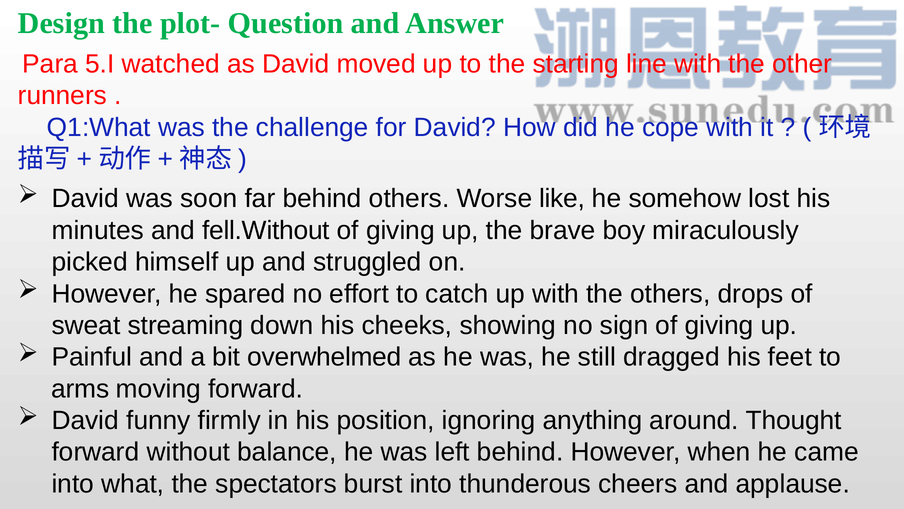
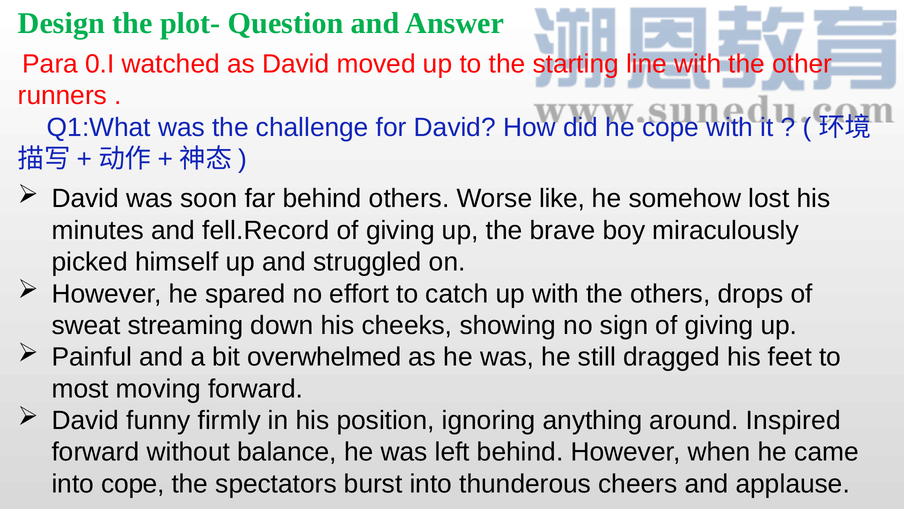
5.I: 5.I -> 0.I (100, 64)
fell.Without: fell.Without -> fell.Record (266, 230)
arms: arms -> most (80, 389)
Thought: Thought -> Inspired (793, 420)
into what: what -> cope (133, 483)
